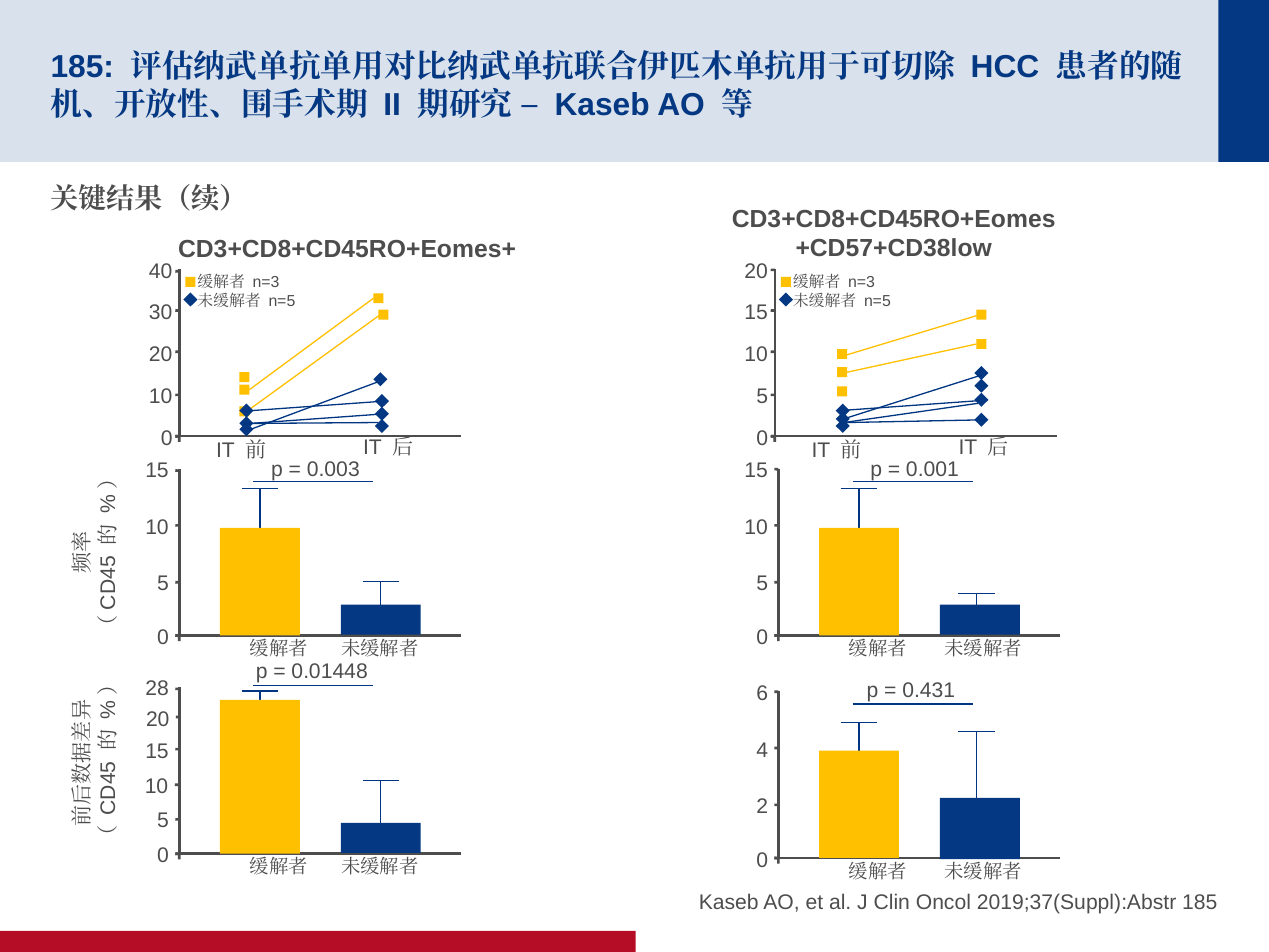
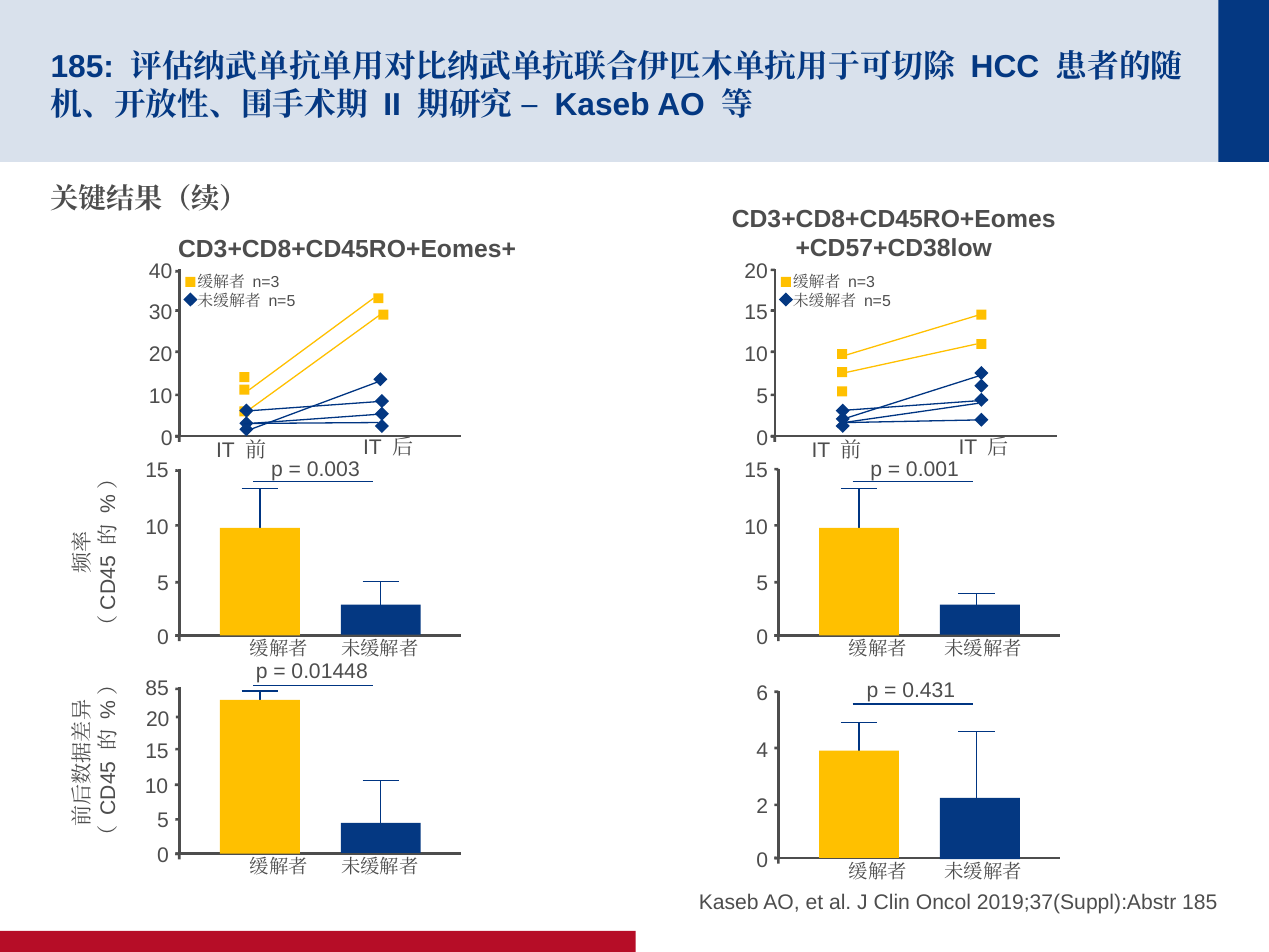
28: 28 -> 85 (157, 689)
